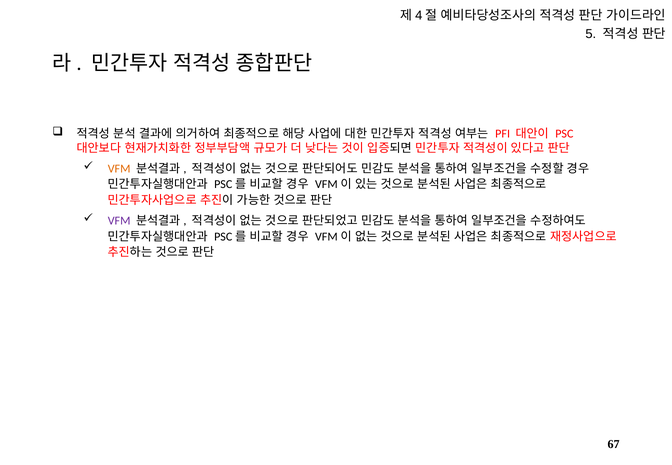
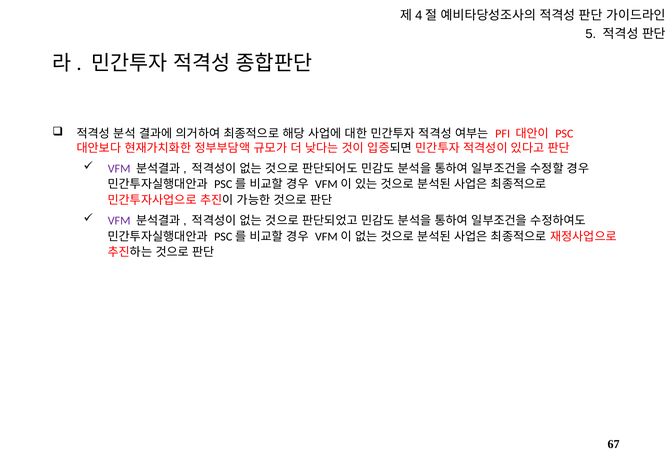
VFM colour: orange -> purple (119, 169)
